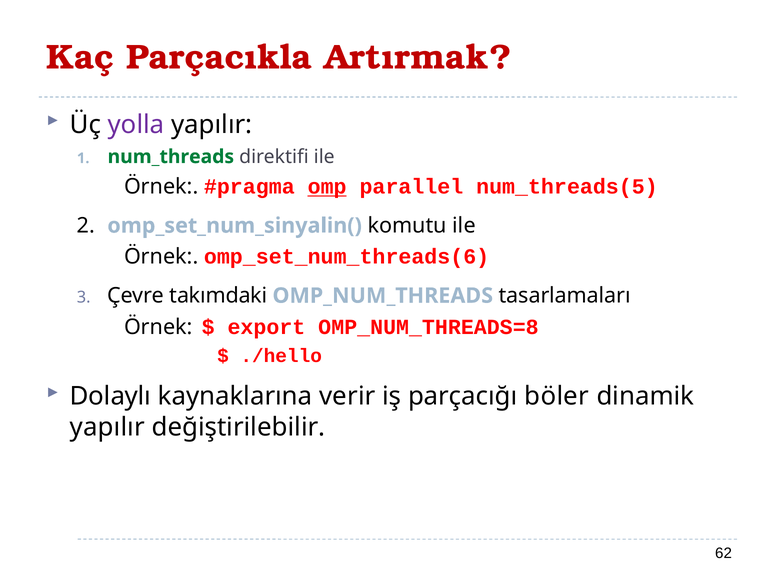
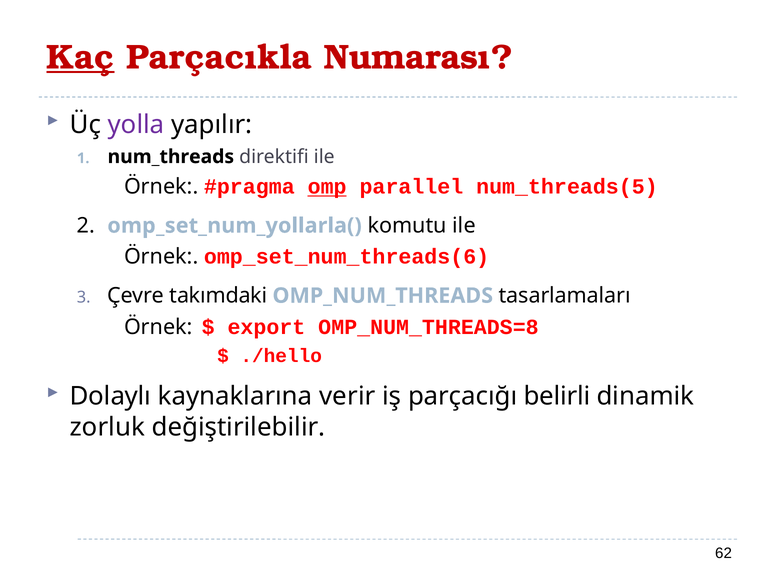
Kaç underline: none -> present (80, 57)
Artırmak: Artırmak -> Numarası (418, 57)
num_threads colour: green -> black (171, 157)
omp_set_num_sinyalin(: omp_set_num_sinyalin( -> omp_set_num_yollarla( (235, 226)
böler: böler -> belirli (557, 396)
yapılır: yapılır -> zorluk (107, 427)
